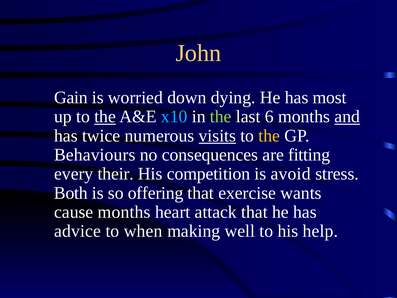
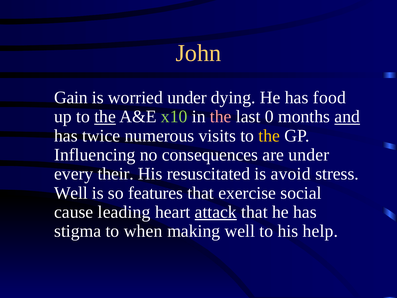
worried down: down -> under (187, 97)
most: most -> food (329, 97)
x10 colour: light blue -> light green (174, 116)
the colour: light green -> pink (221, 116)
6: 6 -> 0 (269, 116)
visits underline: present -> none (217, 136)
Behaviours: Behaviours -> Influencing (95, 155)
are fitting: fitting -> under (309, 155)
competition: competition -> resuscitated (208, 174)
Both: Both -> Well (71, 193)
offering: offering -> features (156, 193)
wants: wants -> social (301, 193)
cause months: months -> leading (124, 212)
attack underline: none -> present (216, 212)
advice: advice -> stigma (78, 231)
